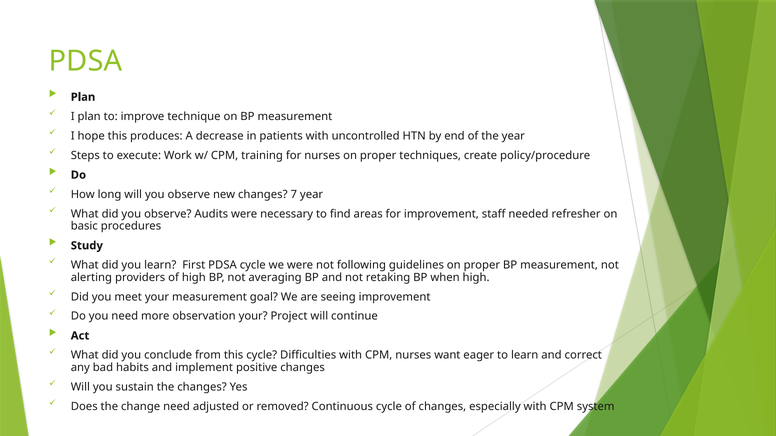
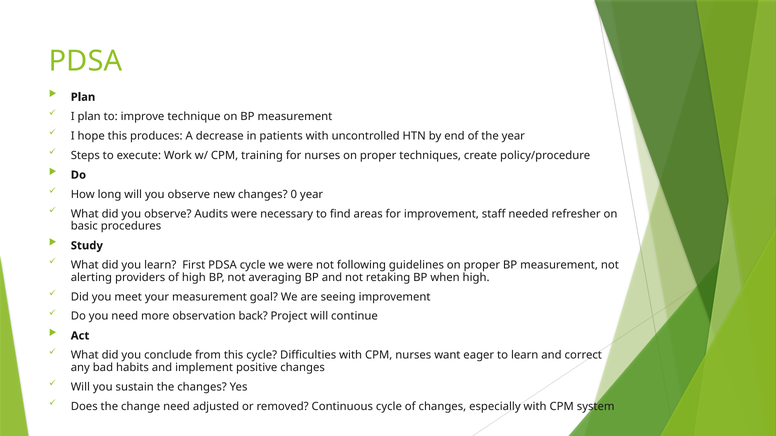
7: 7 -> 0 (294, 195)
observation your: your -> back (253, 317)
